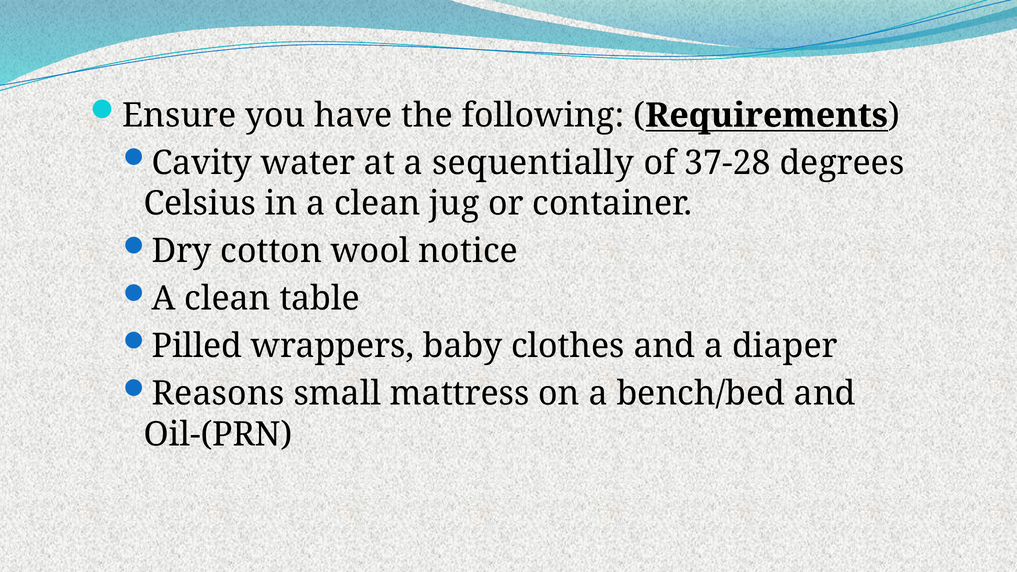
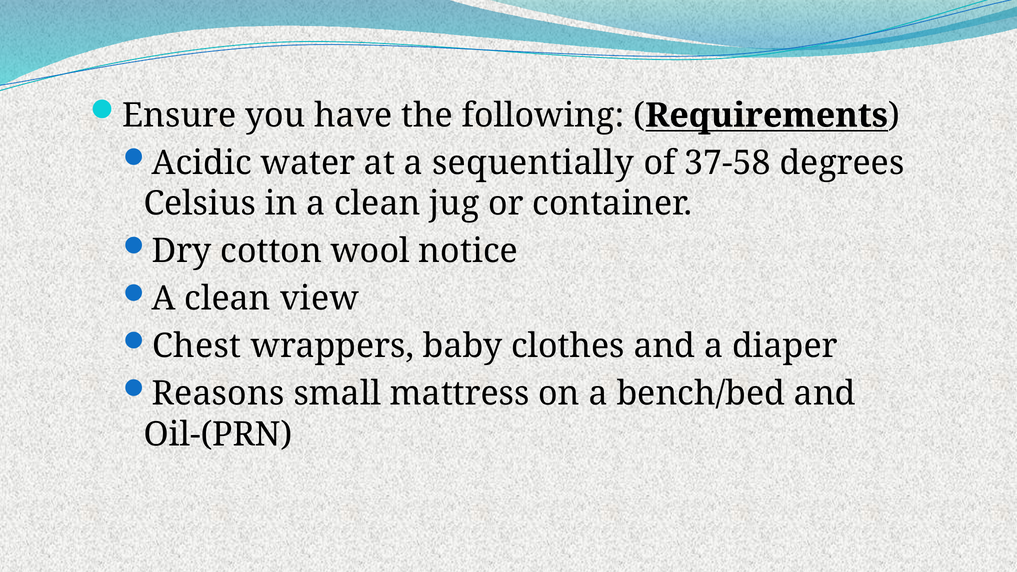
Cavity: Cavity -> Acidic (202, 163)
37-28: 37-28 -> 37-58 (728, 163)
table: table -> view (319, 299)
Pilled: Pilled -> Chest (197, 346)
